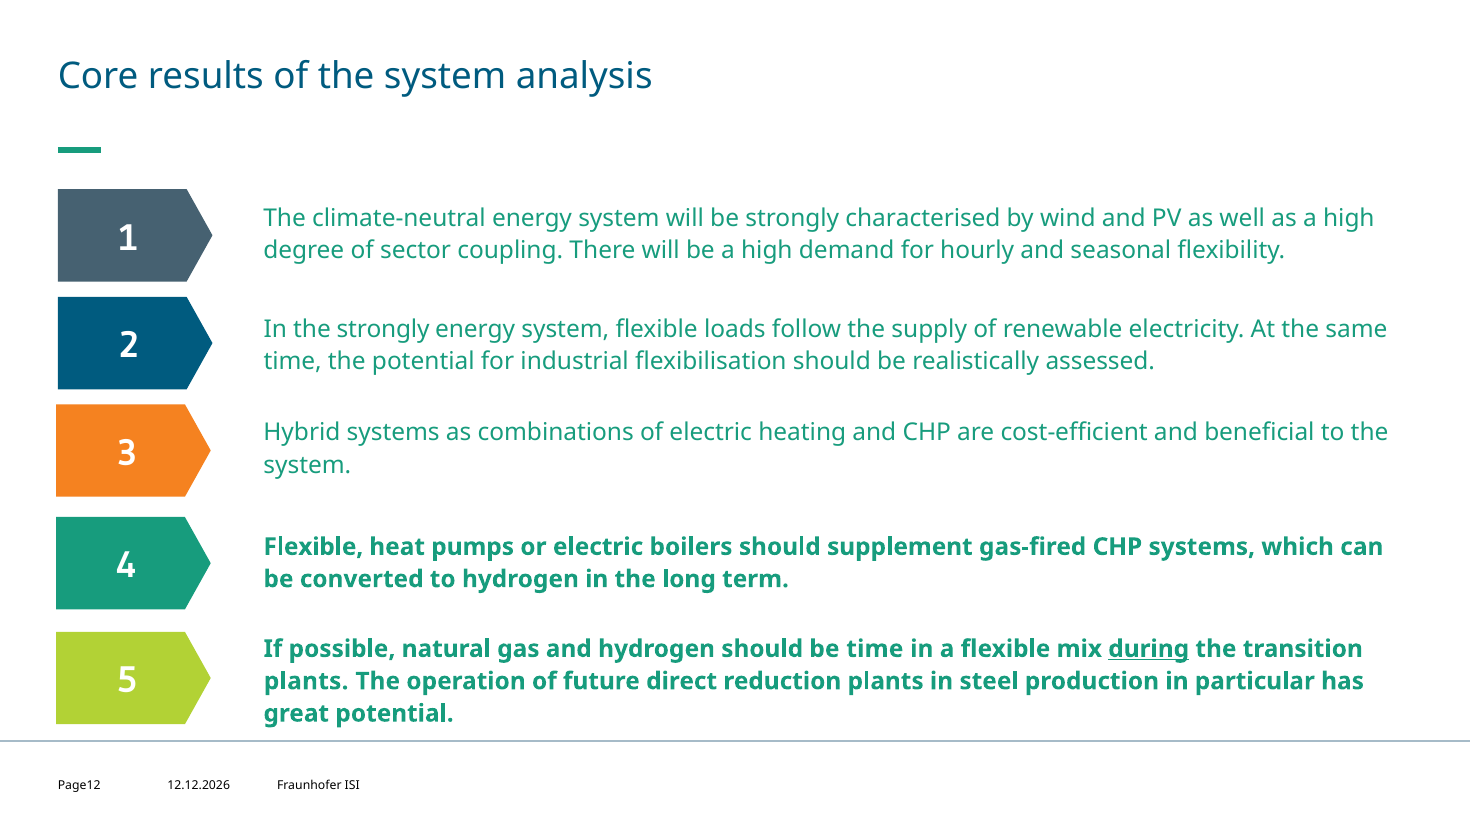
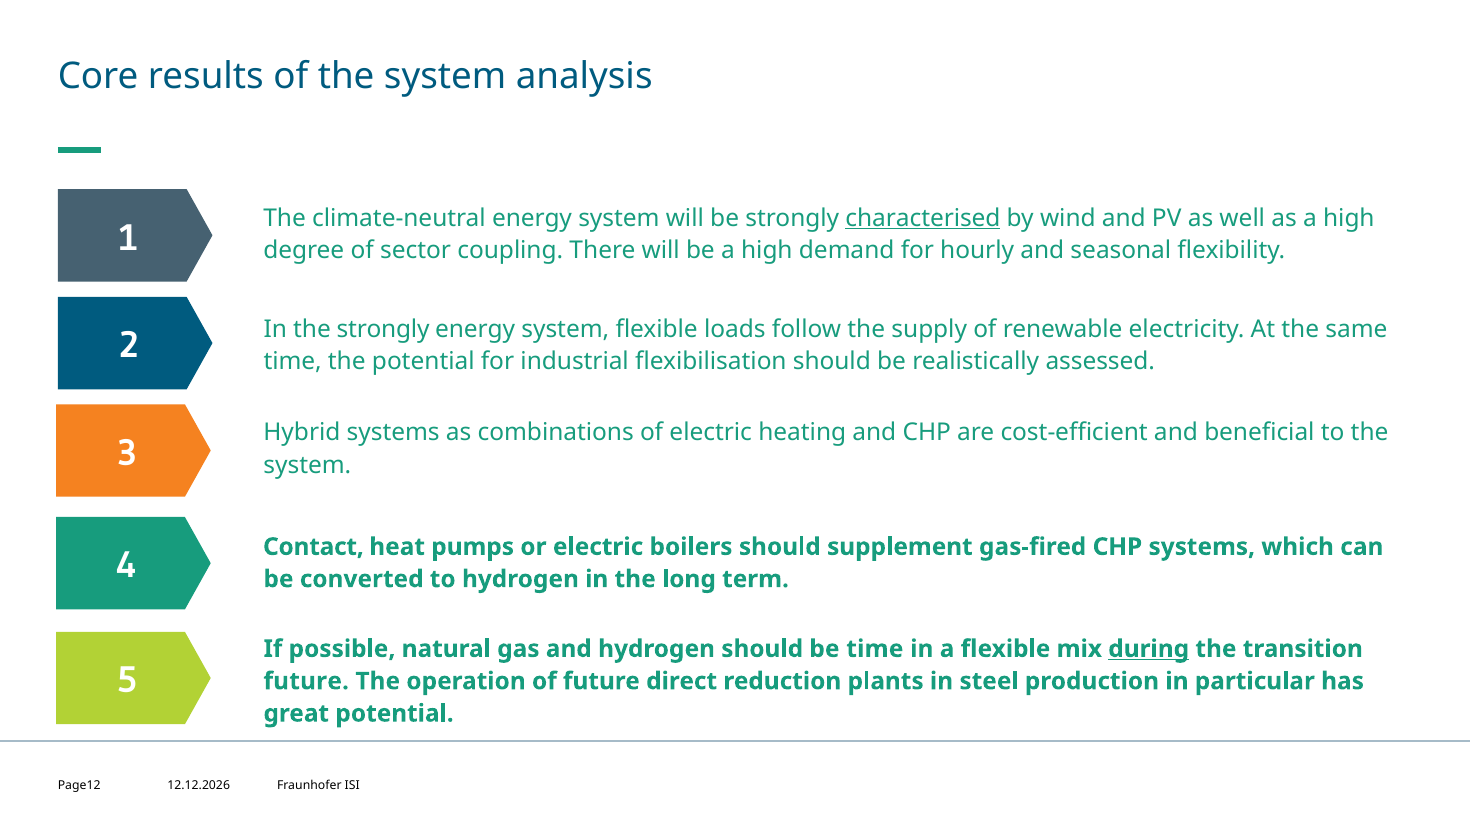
characterised underline: none -> present (923, 218)
Flexible: Flexible -> Contact (313, 547)
plants: plants -> future (306, 681)
